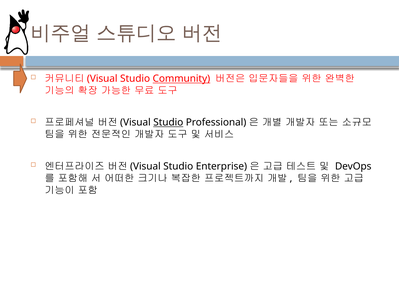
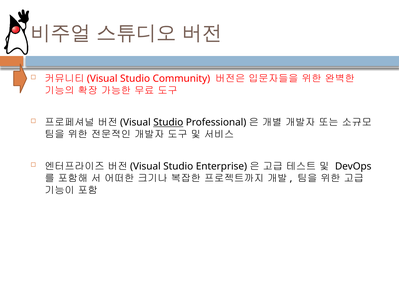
Community underline: present -> none (181, 78)
